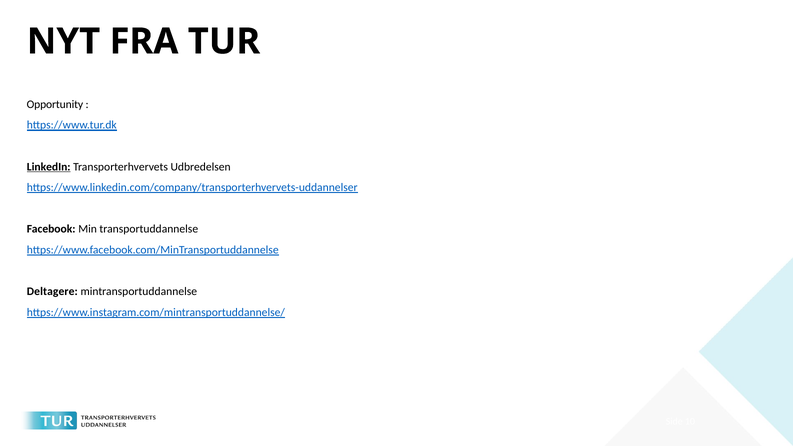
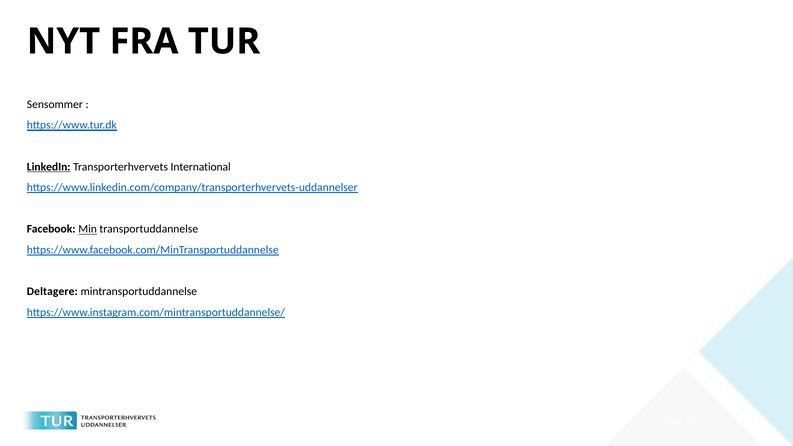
Opportunity: Opportunity -> Sensommer (55, 104)
Udbredelsen: Udbredelsen -> International (201, 167)
Min underline: none -> present (88, 229)
